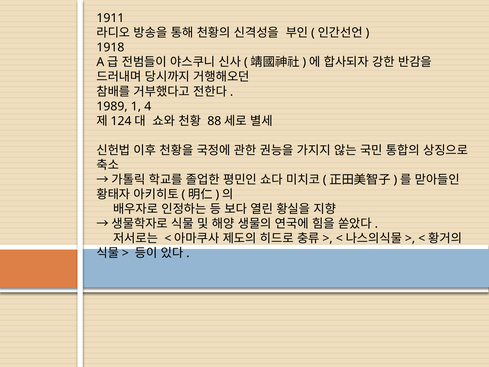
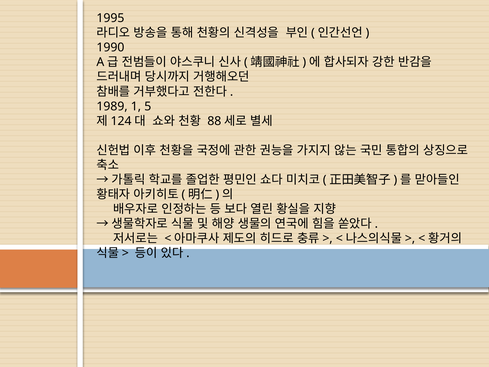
1911: 1911 -> 1995 (110, 18)
1918: 1918 -> 1990 (110, 48)
4: 4 -> 5 (148, 106)
